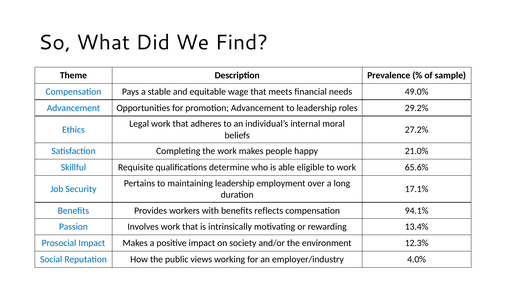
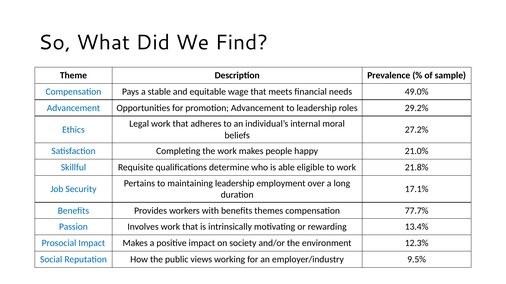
65.6%: 65.6% -> 21.8% (417, 168)
reflects: reflects -> themes (269, 211)
94.1%: 94.1% -> 77.7% (417, 211)
4.0%: 4.0% -> 9.5% (417, 260)
